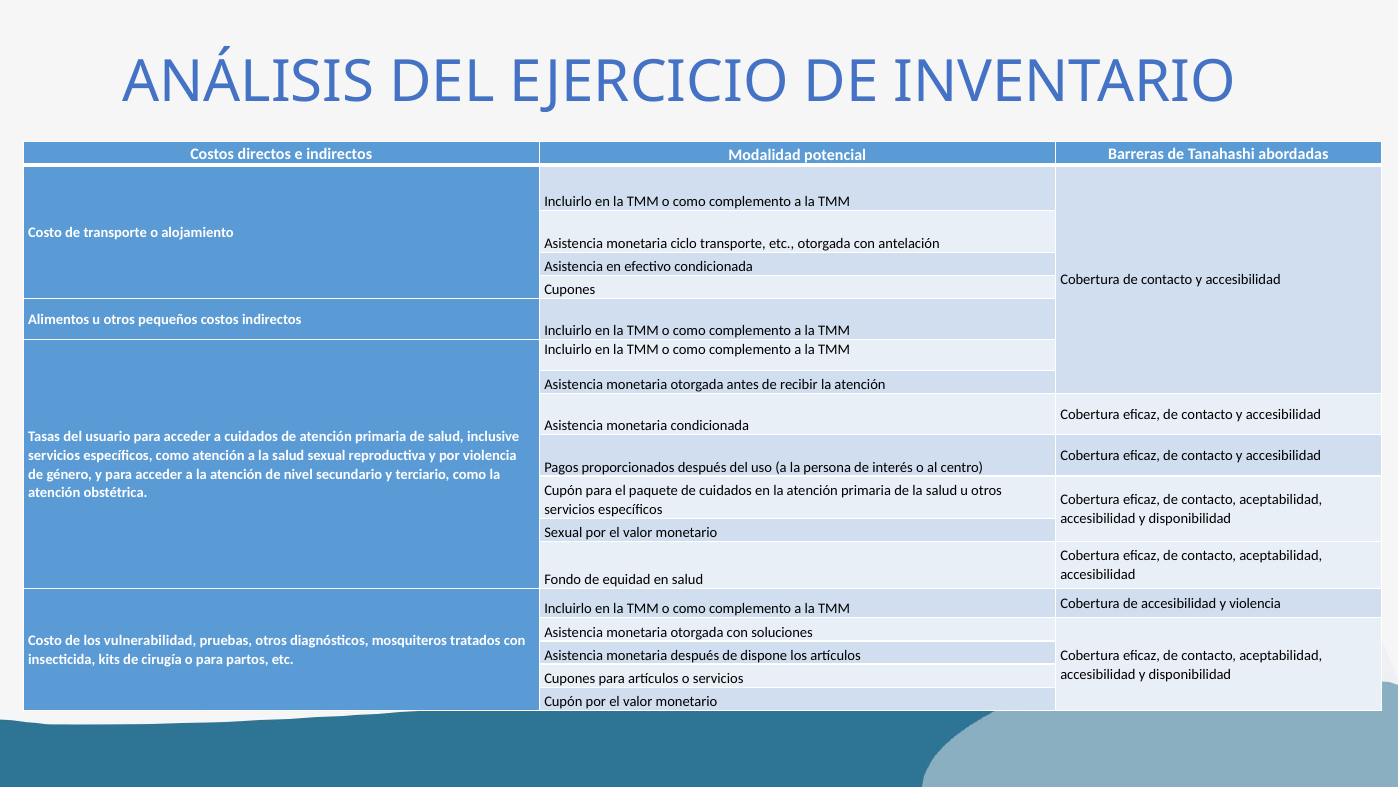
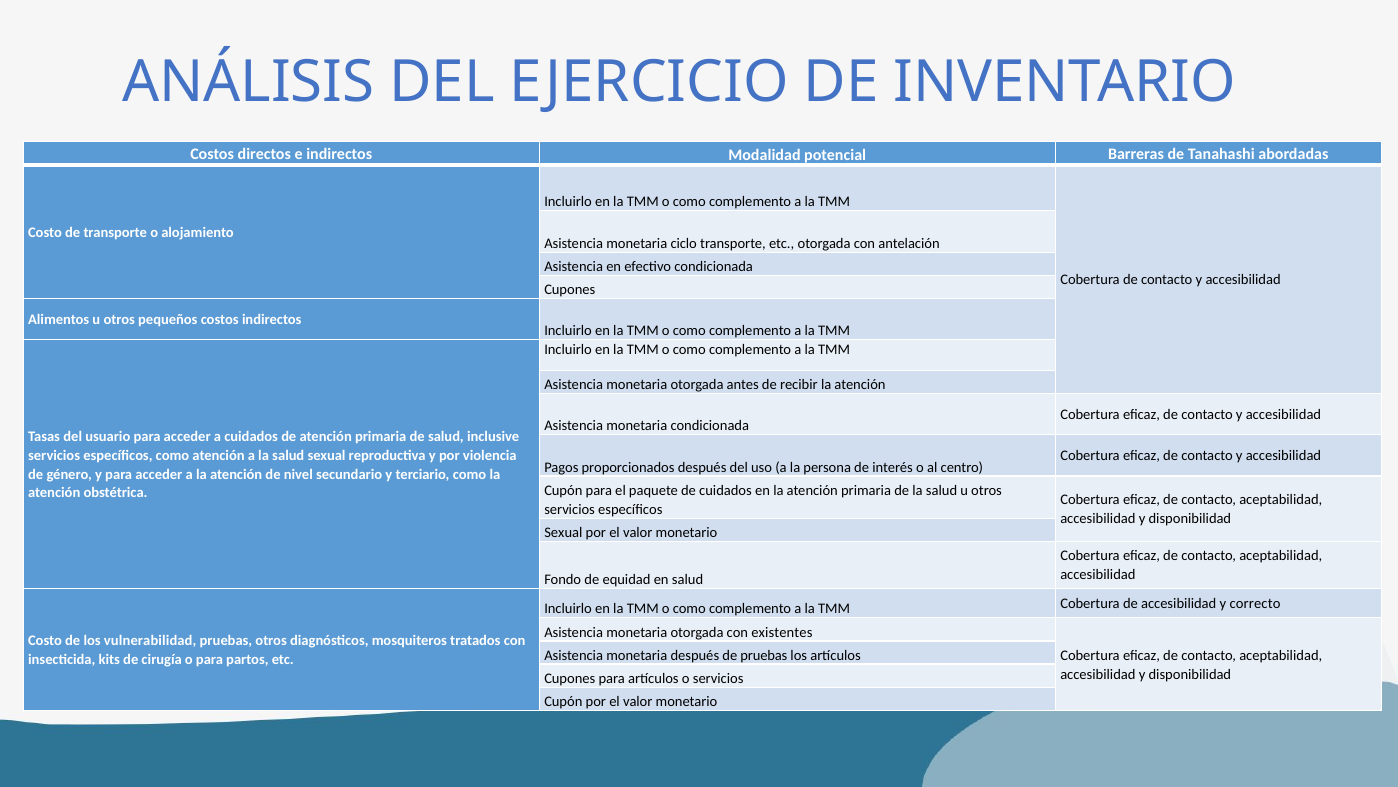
y violencia: violencia -> correcto (1255, 603)
soluciones: soluciones -> existentes (782, 632)
de dispone: dispone -> pruebas (764, 655)
